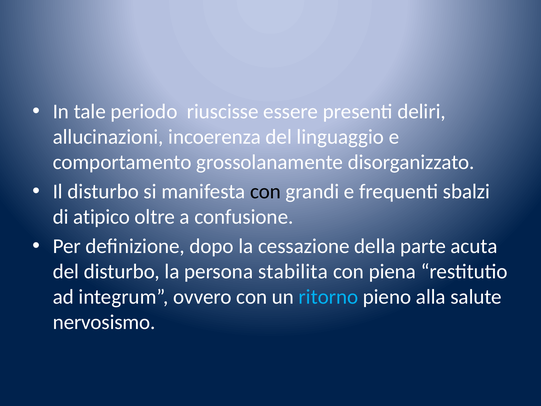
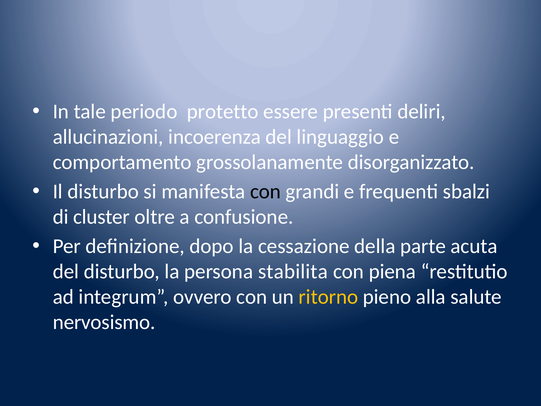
riuscisse: riuscisse -> protetto (223, 111)
atipico: atipico -> cluster (102, 217)
ritorno colour: light blue -> yellow (328, 297)
